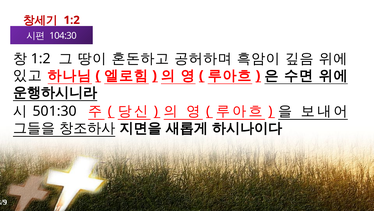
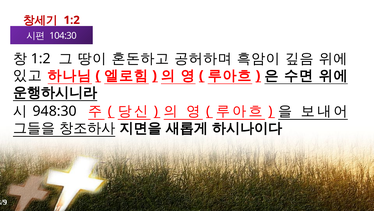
501:30: 501:30 -> 948:30 (55, 111)
